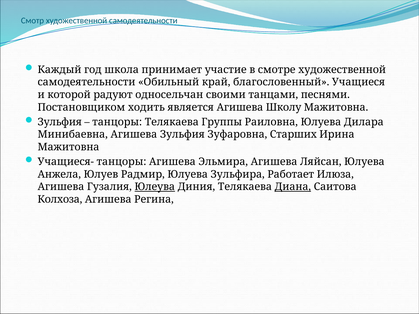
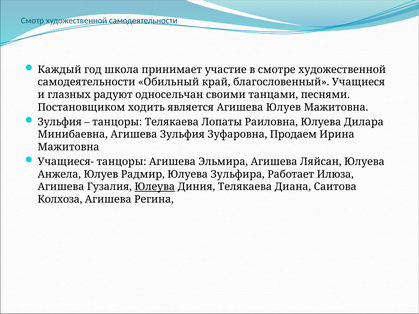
которой: которой -> глазных (69, 95)
Агишева Школу: Школу -> Юлуев (283, 107)
Группы: Группы -> Лопаты (222, 122)
Старших: Старших -> Продаем (293, 135)
Диана underline: present -> none (293, 187)
